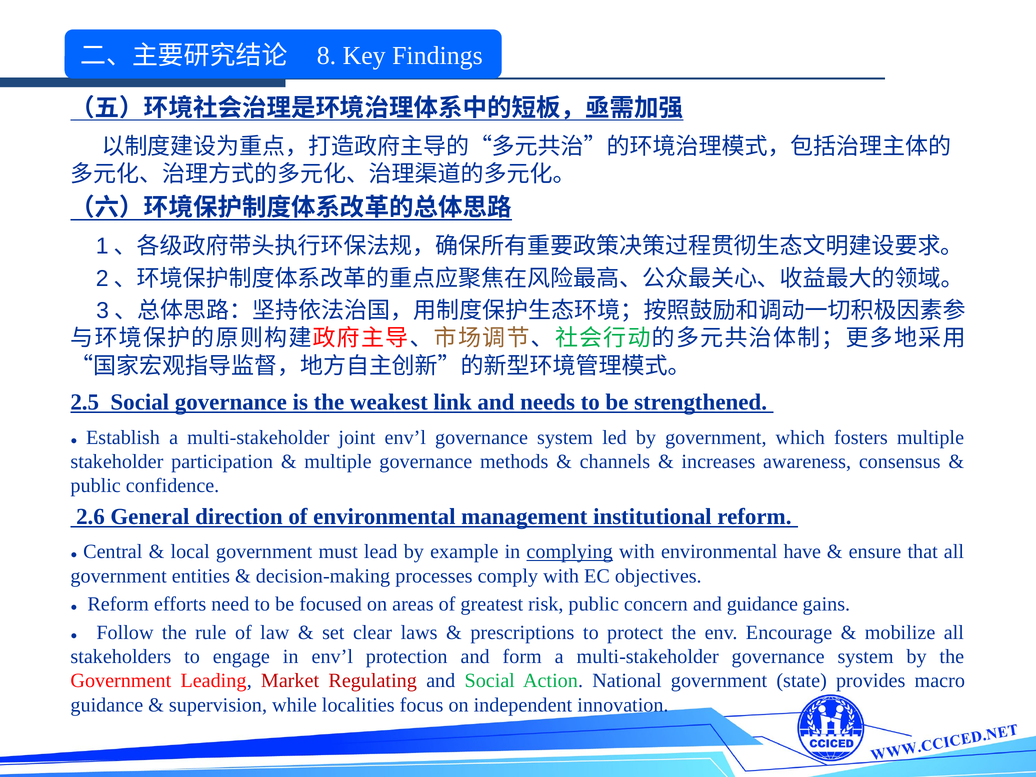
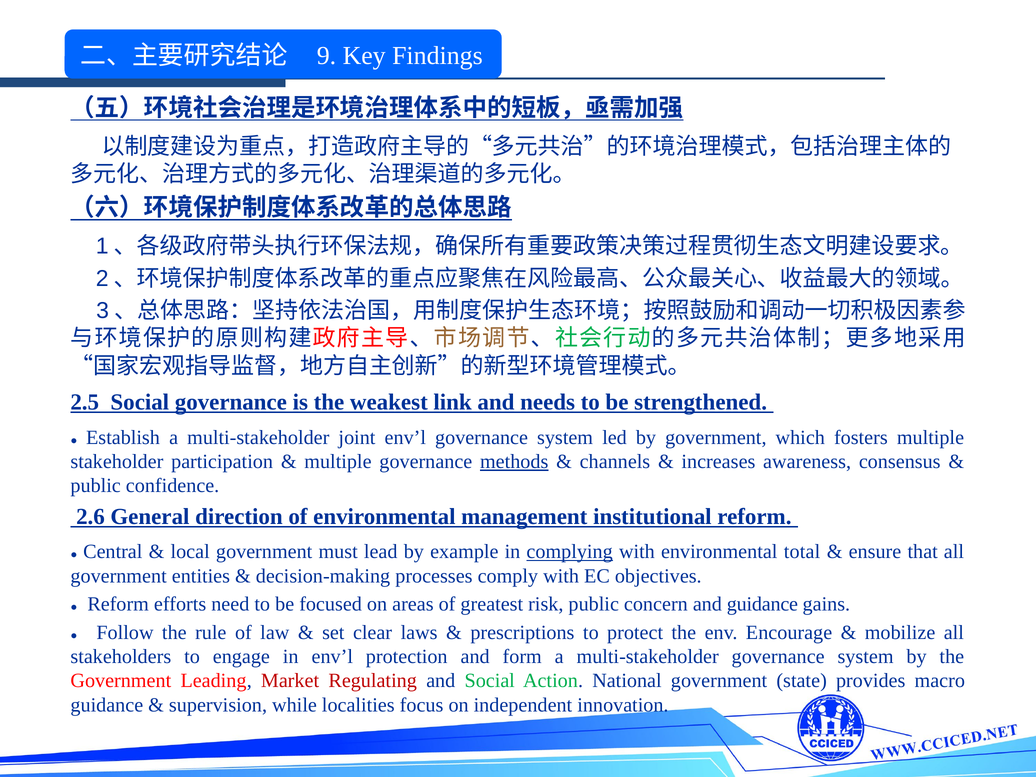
8: 8 -> 9 (326, 56)
methods underline: none -> present (514, 462)
have: have -> total (802, 552)
